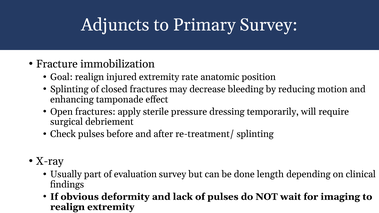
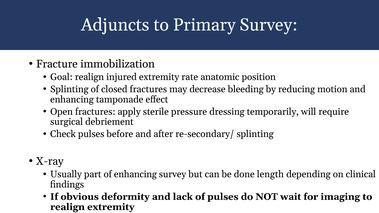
re-treatment/: re-treatment/ -> re-secondary/ (205, 134)
of evaluation: evaluation -> enhancing (135, 174)
